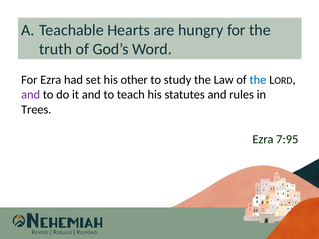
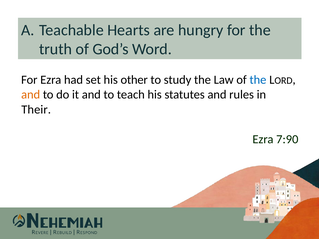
and colour: purple -> orange (31, 95)
Trees: Trees -> Their (36, 110)
7:95: 7:95 -> 7:90 (287, 139)
